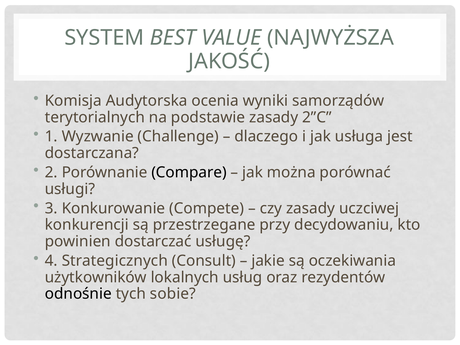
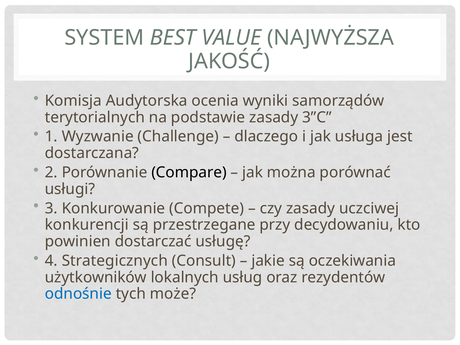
2”C: 2”C -> 3”C (317, 117)
odnośnie colour: black -> blue (78, 294)
sobie: sobie -> może (173, 294)
